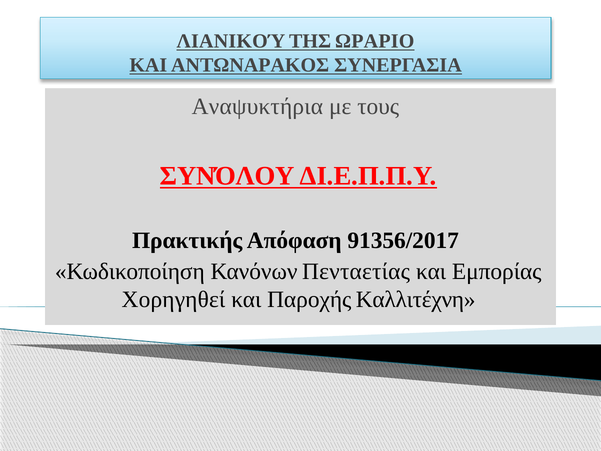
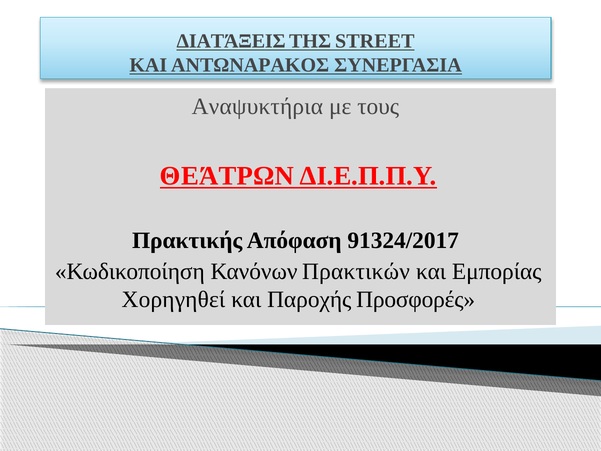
ΛΙΑΝΙΚΟΎ: ΛΙΑΝΙΚΟΎ -> ΔΙΑΤΆΞΕΙΣ (231, 41)
ΩΡΑΡΙΟ: ΩΡΑΡΙΟ -> STREET (375, 41)
ΣΥΝΌΛΟΥ: ΣΥΝΌΛΟΥ -> ΘΕΆΤΡΩΝ (227, 176)
91356/2017: 91356/2017 -> 91324/2017 (403, 240)
Πενταετίας: Πενταετίας -> Πρακτικών (356, 272)
Καλλιτέχνη: Καλλιτέχνη -> Προσφορές (416, 300)
